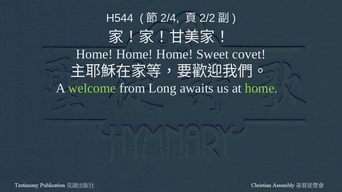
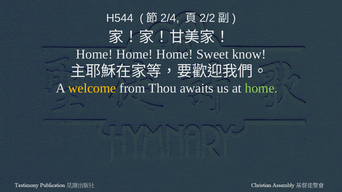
covet: covet -> know (249, 54)
welcome colour: light green -> yellow (92, 88)
Long: Long -> Thou (162, 88)
